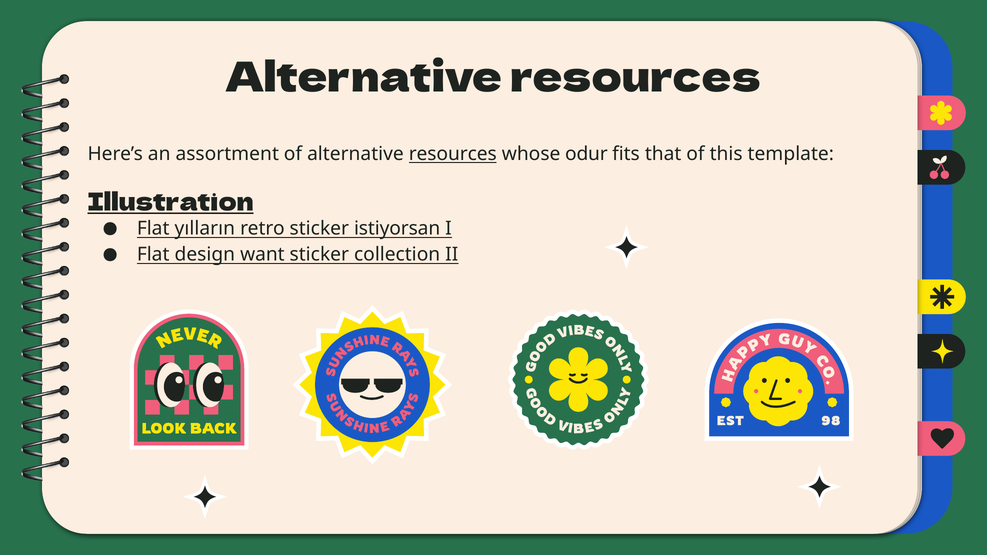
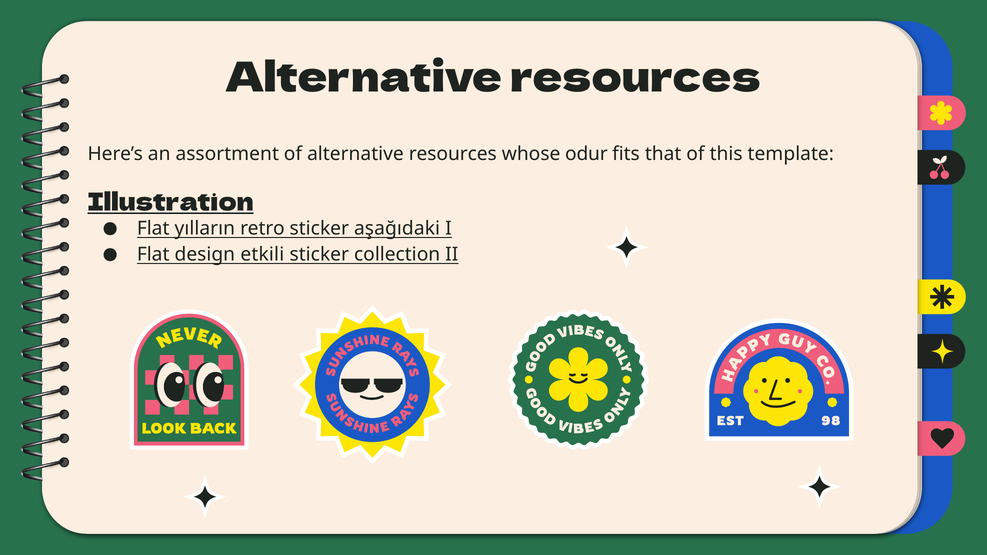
resources underline: present -> none (453, 154)
istiyorsan: istiyorsan -> aşağıdaki (397, 228)
want: want -> etkili (262, 255)
